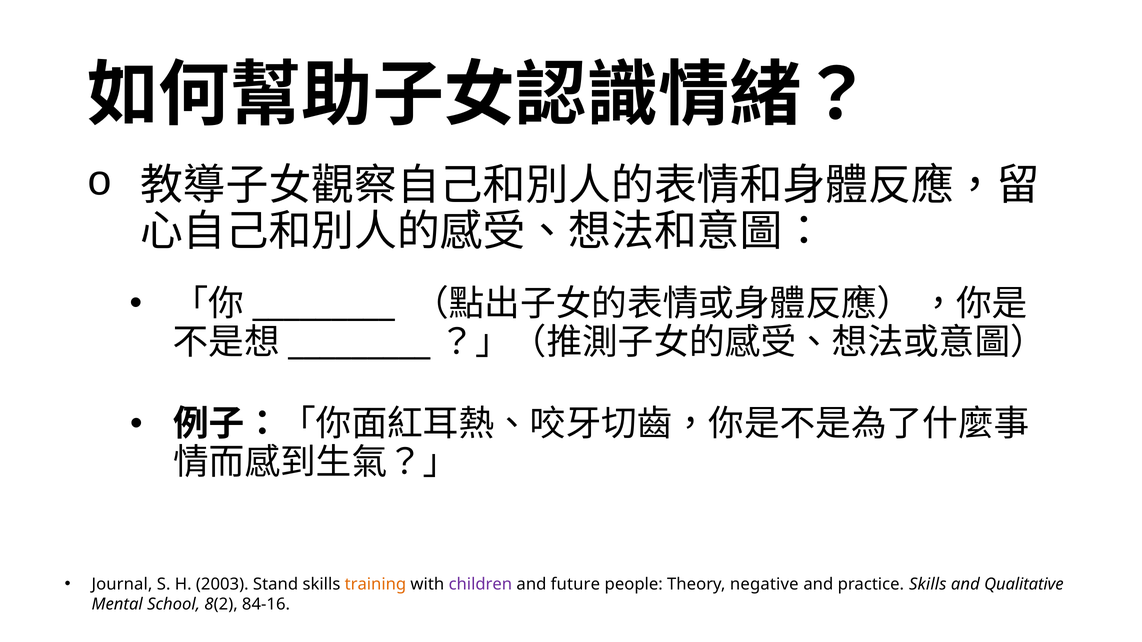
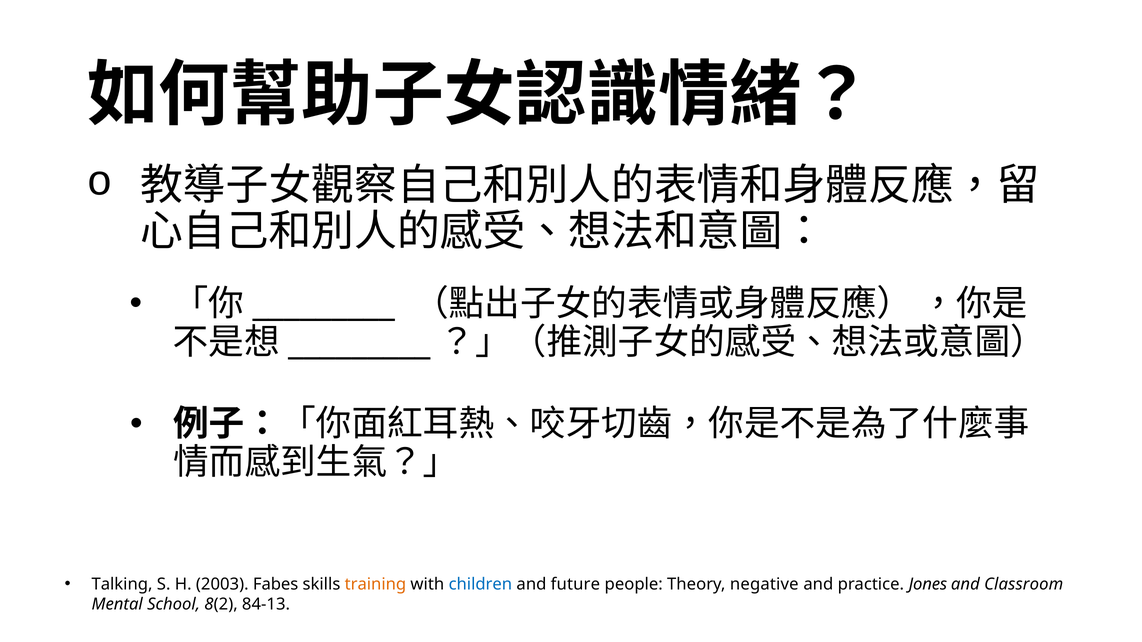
Journal: Journal -> Talking (122, 585)
Stand: Stand -> Fabes (276, 585)
children colour: purple -> blue (480, 585)
practice Skills: Skills -> Jones (928, 585)
Qualitative: Qualitative -> Classroom (1024, 585)
84-16: 84-16 -> 84-13 (266, 605)
